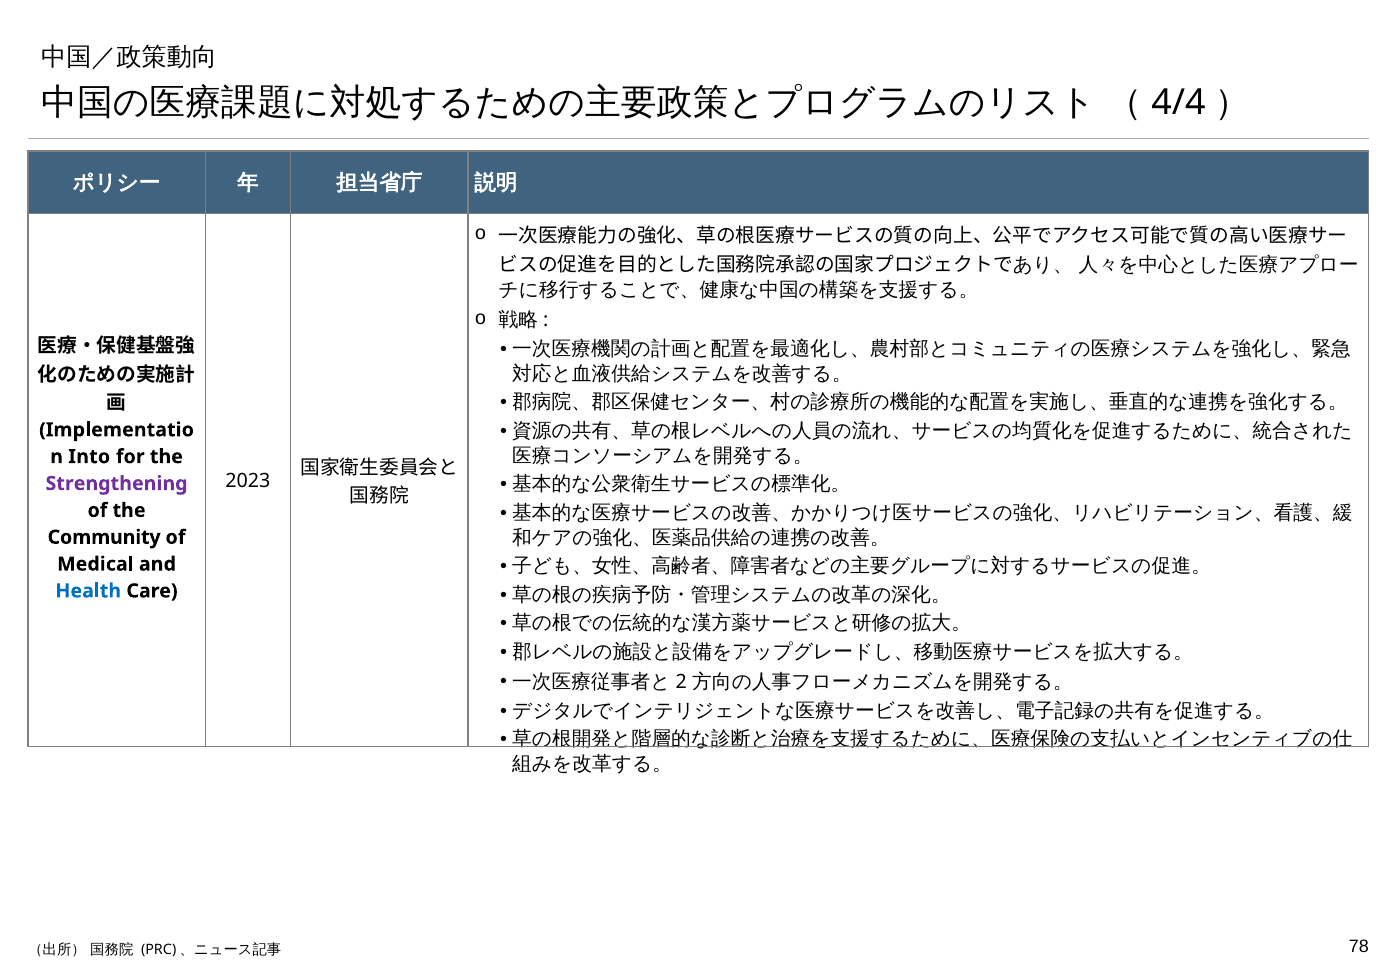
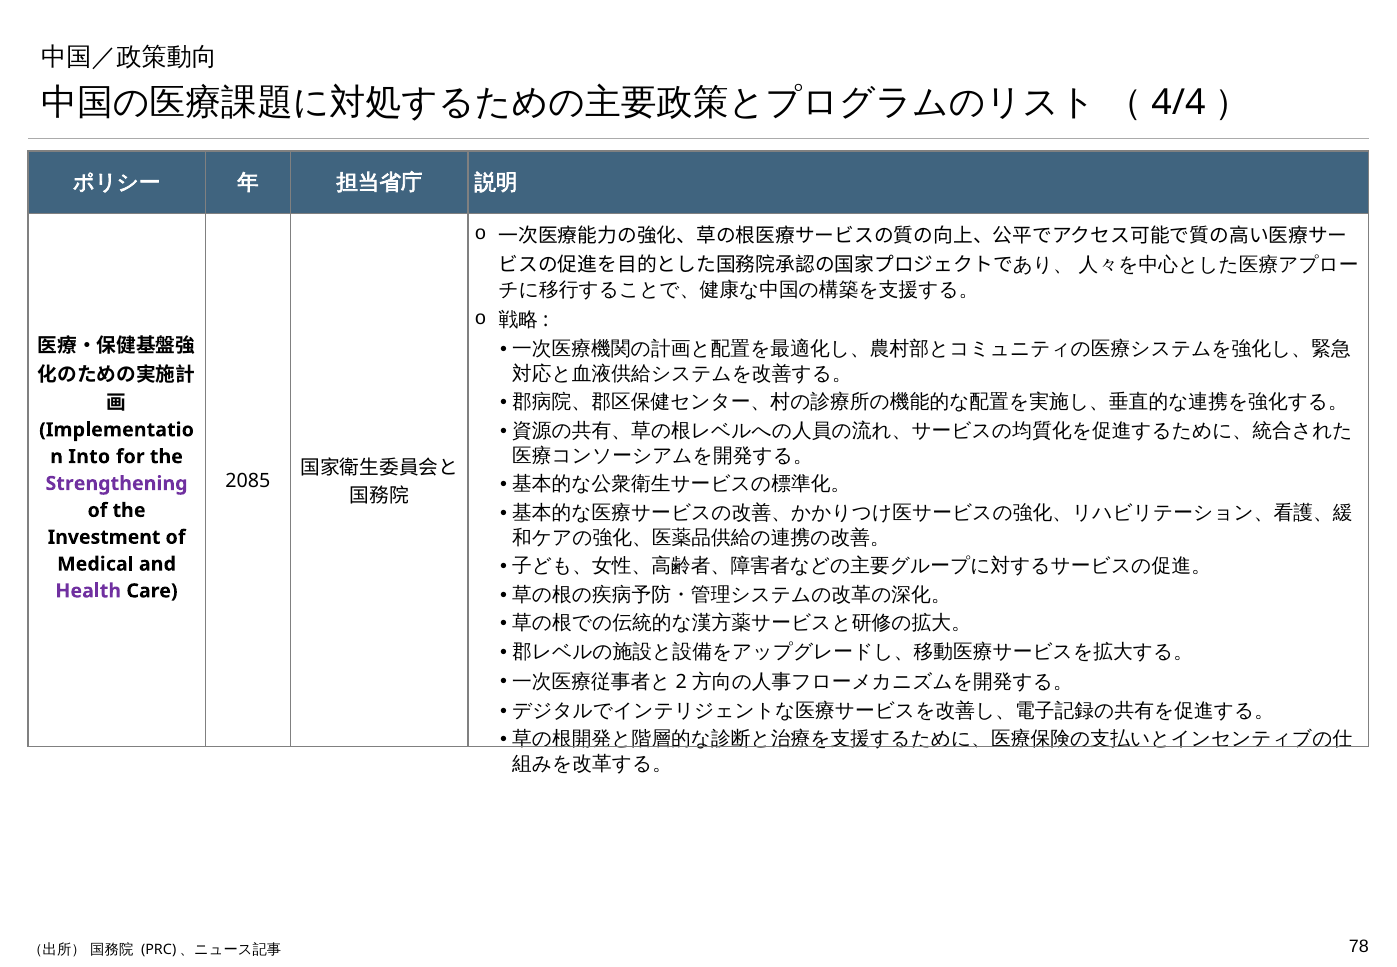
2023: 2023 -> 2085 (248, 481)
Community: Community -> Investment (104, 537)
Health colour: blue -> purple (88, 591)
